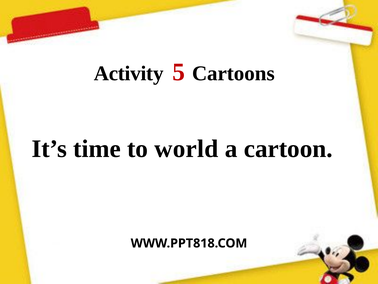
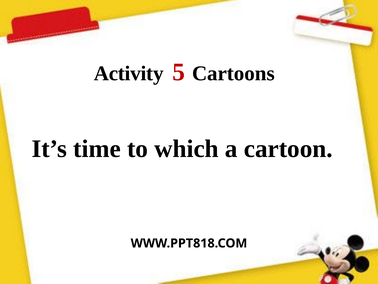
world: world -> which (187, 149)
